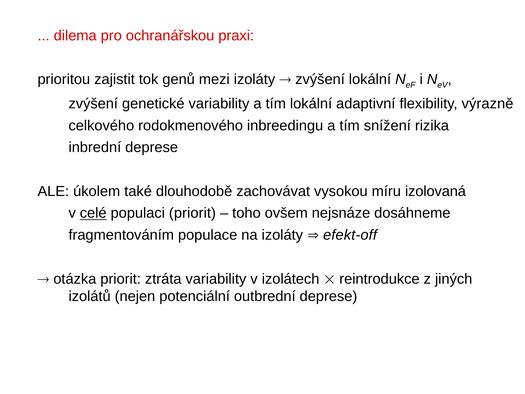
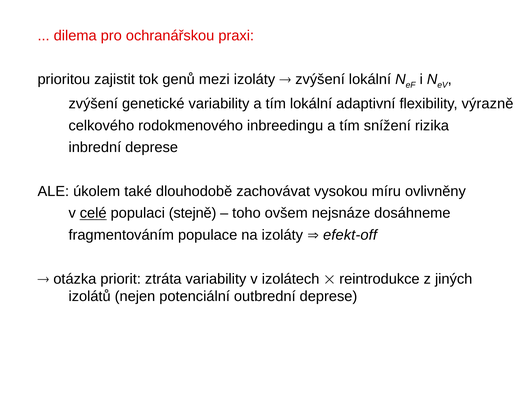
izolovaná: izolovaná -> ovlivněny (435, 191)
populaci priorit: priorit -> stejně (193, 213)
